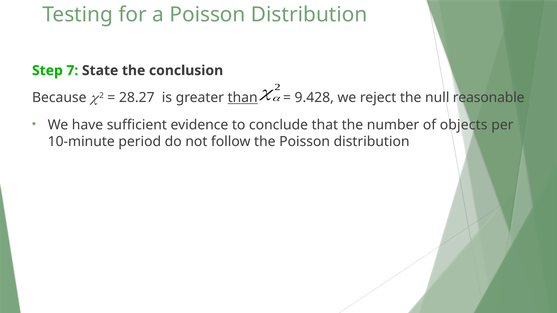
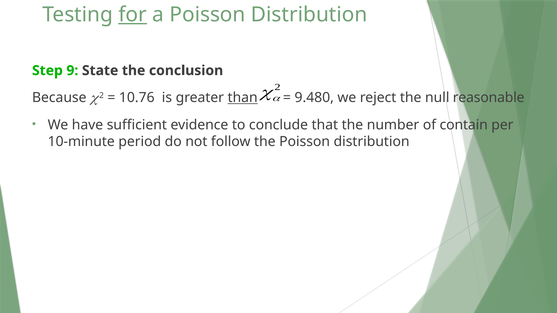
for underline: none -> present (133, 15)
7: 7 -> 9 (72, 71)
28.27: 28.27 -> 10.76 (137, 98)
9.428: 9.428 -> 9.480 (314, 98)
objects: objects -> contain (464, 125)
